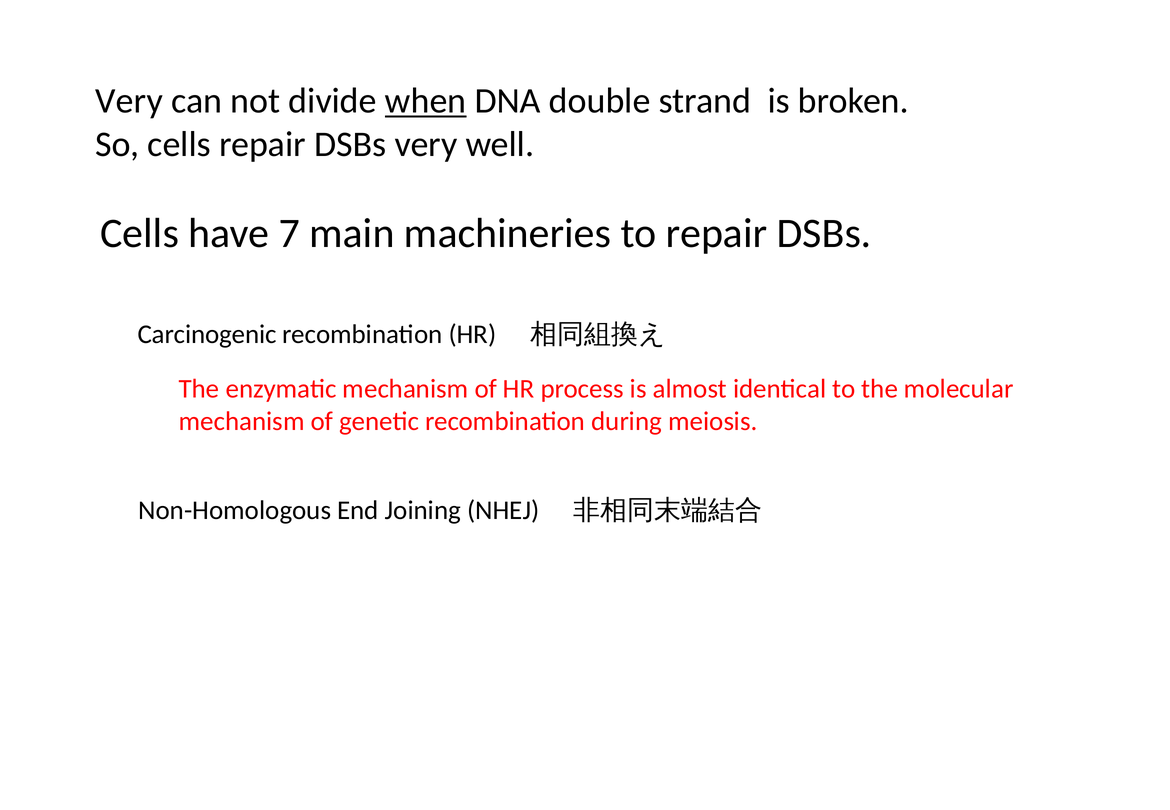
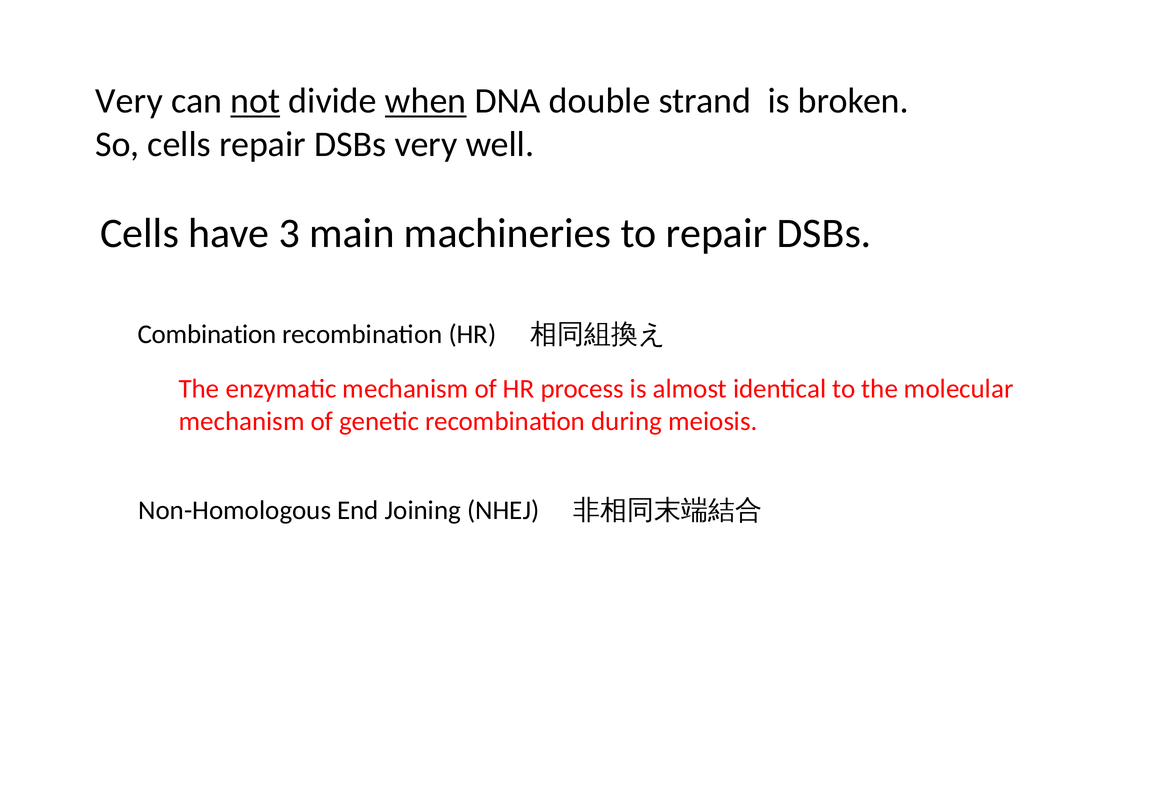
not underline: none -> present (255, 101)
7: 7 -> 3 (289, 234)
Carcinogenic: Carcinogenic -> Combination (207, 334)
